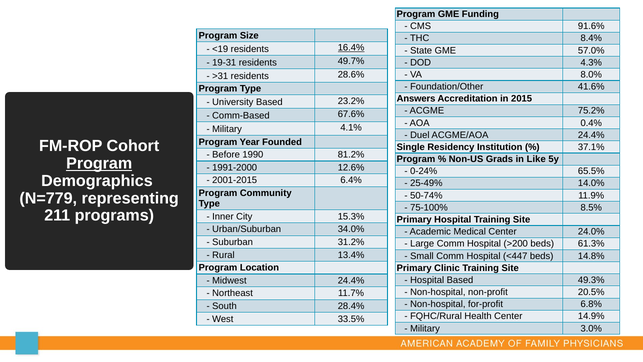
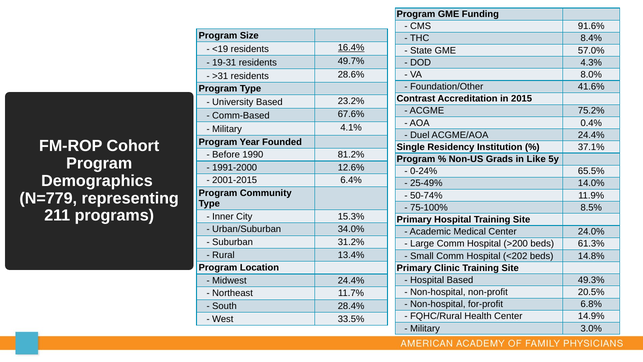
Answers: Answers -> Contrast (416, 99)
Program underline: present -> none (99, 163)
<447: <447 -> <202 (515, 256)
